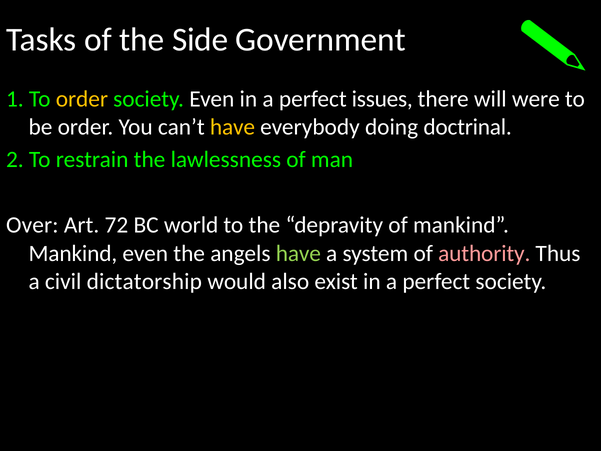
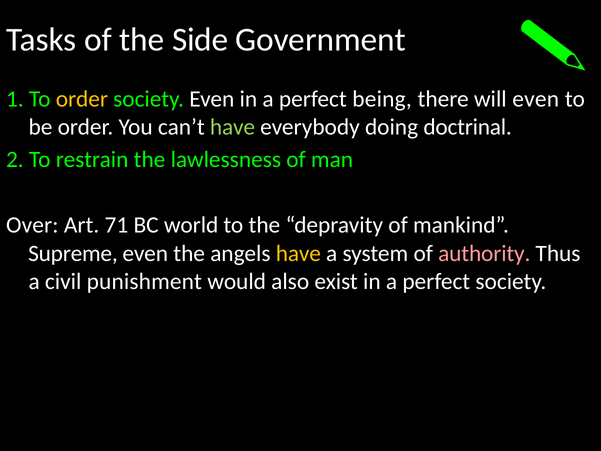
issues: issues -> being (382, 99)
will were: were -> even (536, 99)
have colour: yellow -> light green (233, 127)
72: 72 -> 71 (116, 225)
Mankind: Mankind -> Supreme (73, 253)
have colour: light green -> yellow (298, 253)
dictatorship: dictatorship -> punishment (144, 281)
